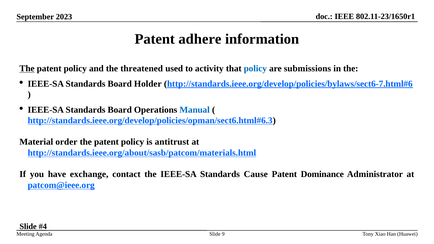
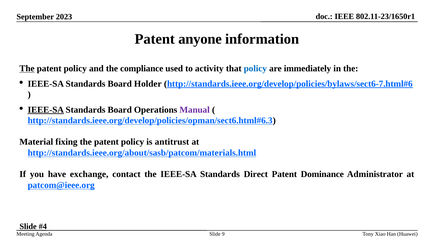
adhere: adhere -> anyone (200, 39)
threatened: threatened -> compliance (142, 69)
submissions: submissions -> immediately (308, 69)
IEEE-SA underline: none -> present (46, 110)
Manual colour: blue -> purple (195, 110)
order: order -> fixing (66, 142)
Cause: Cause -> Direct (256, 174)
